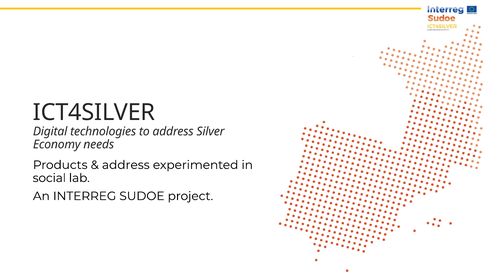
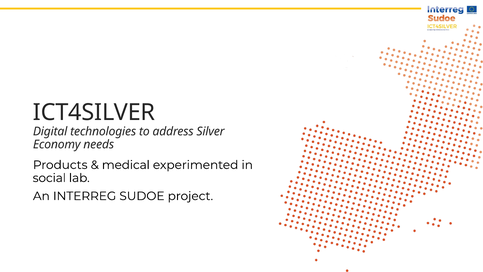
address: address -> medical (126, 165)
